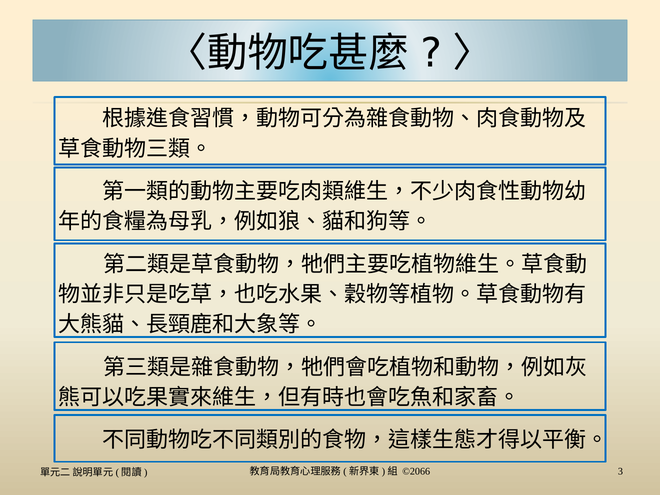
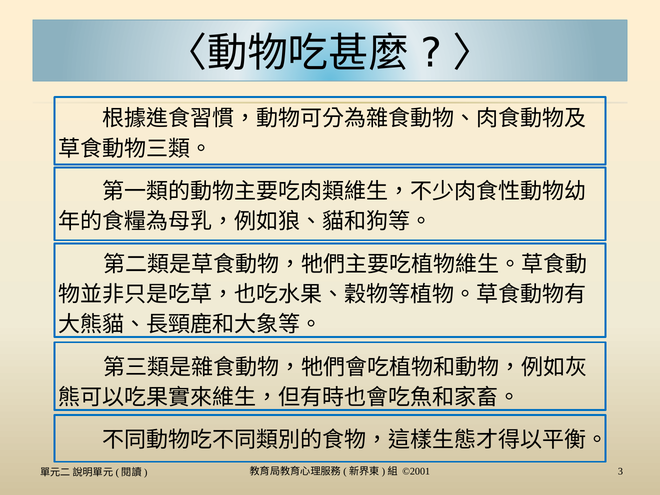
©2066: ©2066 -> ©2001 (416, 472)
